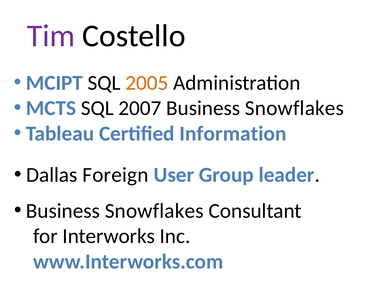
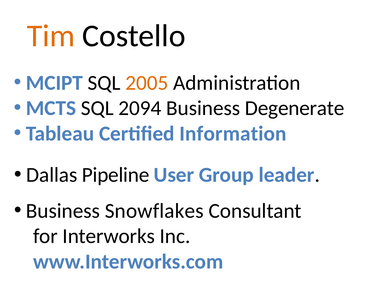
Tim colour: purple -> orange (51, 36)
2007: 2007 -> 2094 (140, 108)
Snowflakes: Snowflakes -> Degenerate (295, 108)
Foreign: Foreign -> Pipeline (116, 175)
